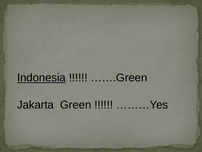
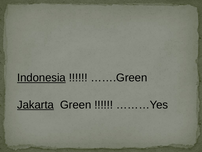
Jakarta underline: none -> present (36, 104)
